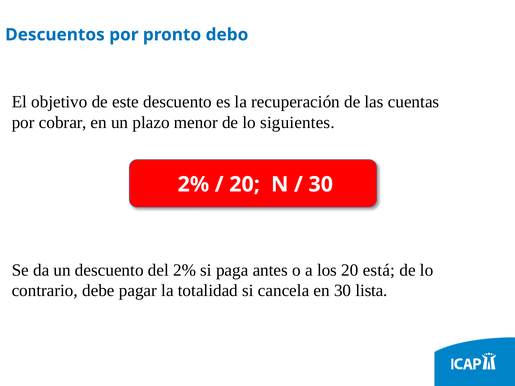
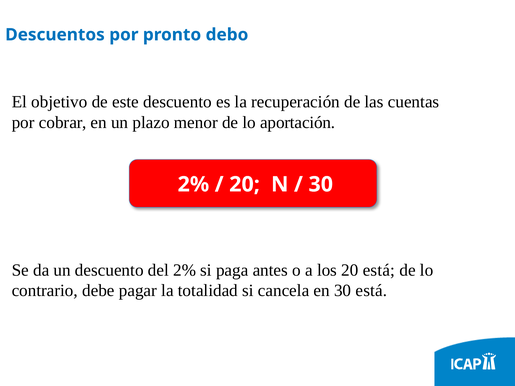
siguientes: siguientes -> aportación (298, 123)
30 lista: lista -> está (371, 291)
